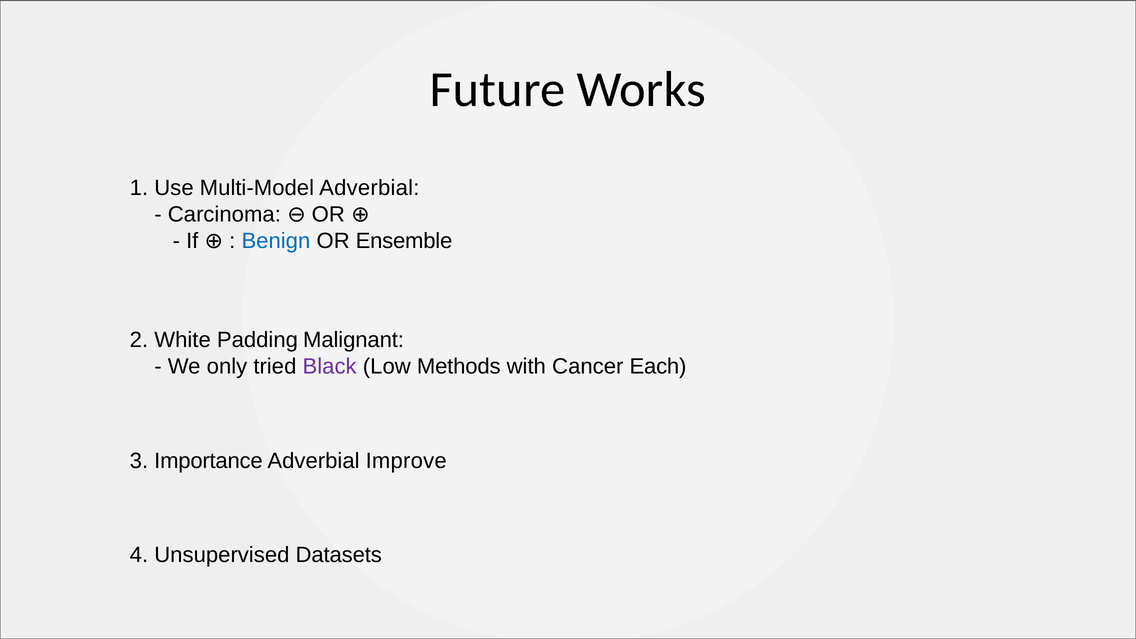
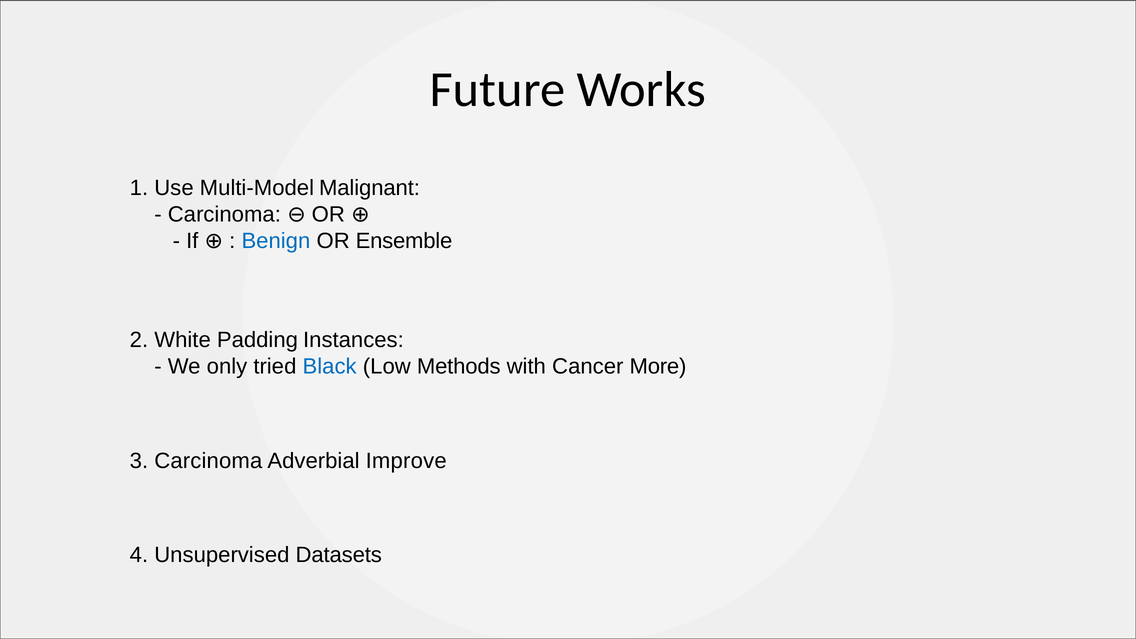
Multi-Model Adverbial: Adverbial -> Malignant (369, 188)
Malignant: Malignant -> Instances (353, 340)
Black colour: purple -> blue (330, 366)
Each: Each -> More (658, 366)
3 Importance: Importance -> Carcinoma (208, 461)
